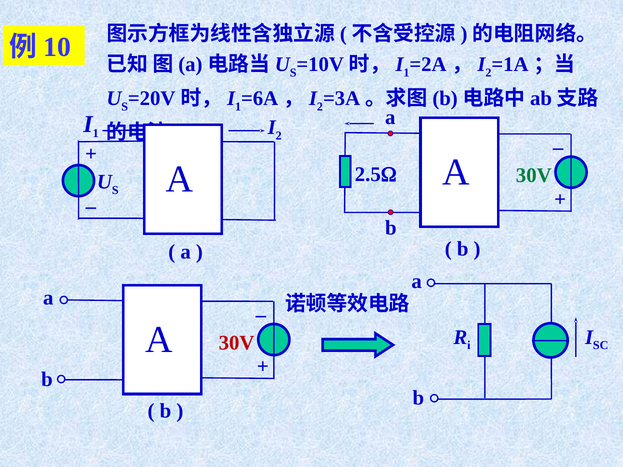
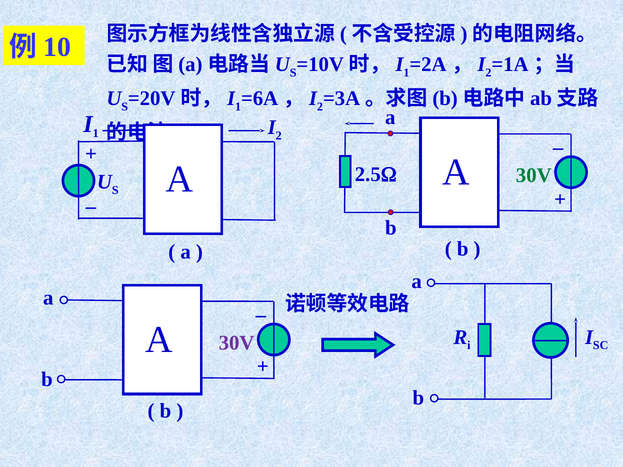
30V colour: red -> purple (237, 343)
